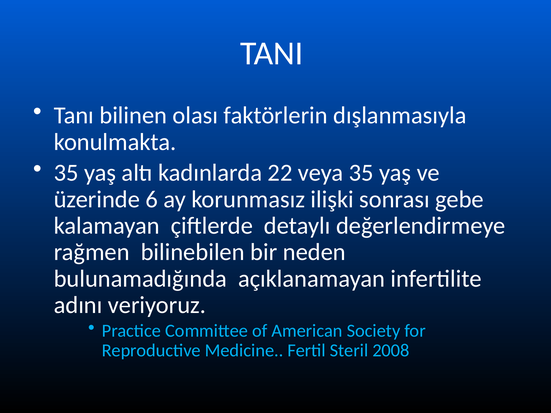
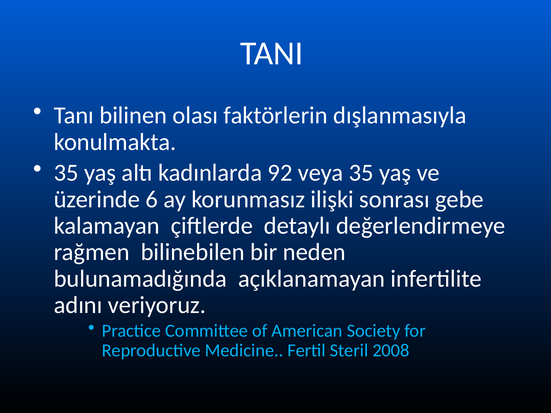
22: 22 -> 92 (280, 173)
